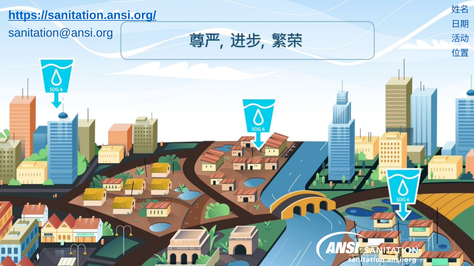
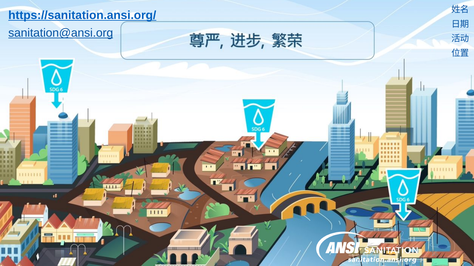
sanitation@ansi.org underline: none -> present (61, 33)
